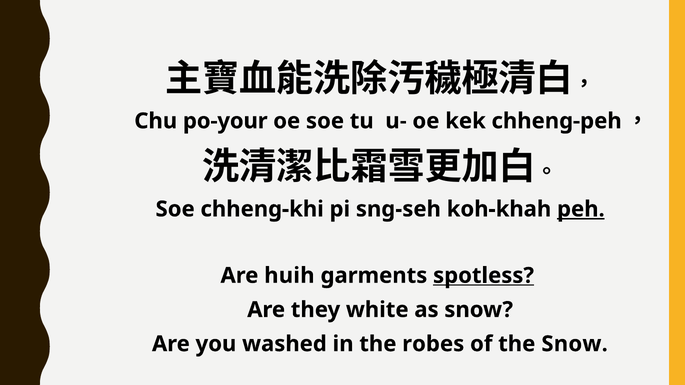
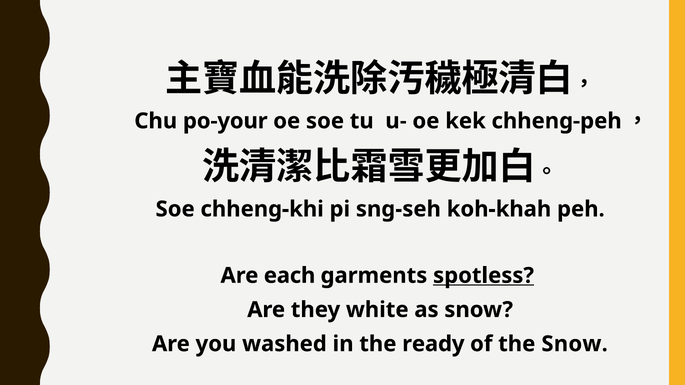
peh underline: present -> none (581, 209)
huih: huih -> each (290, 276)
robes: robes -> ready (433, 344)
